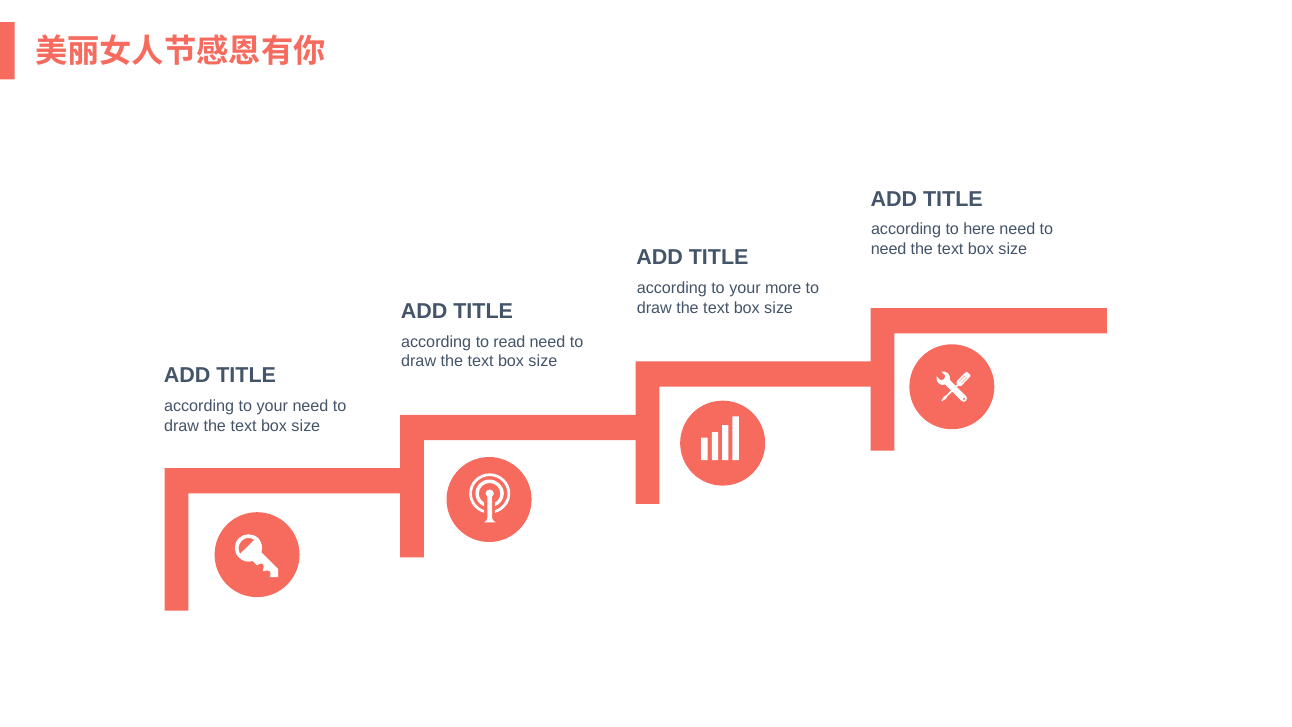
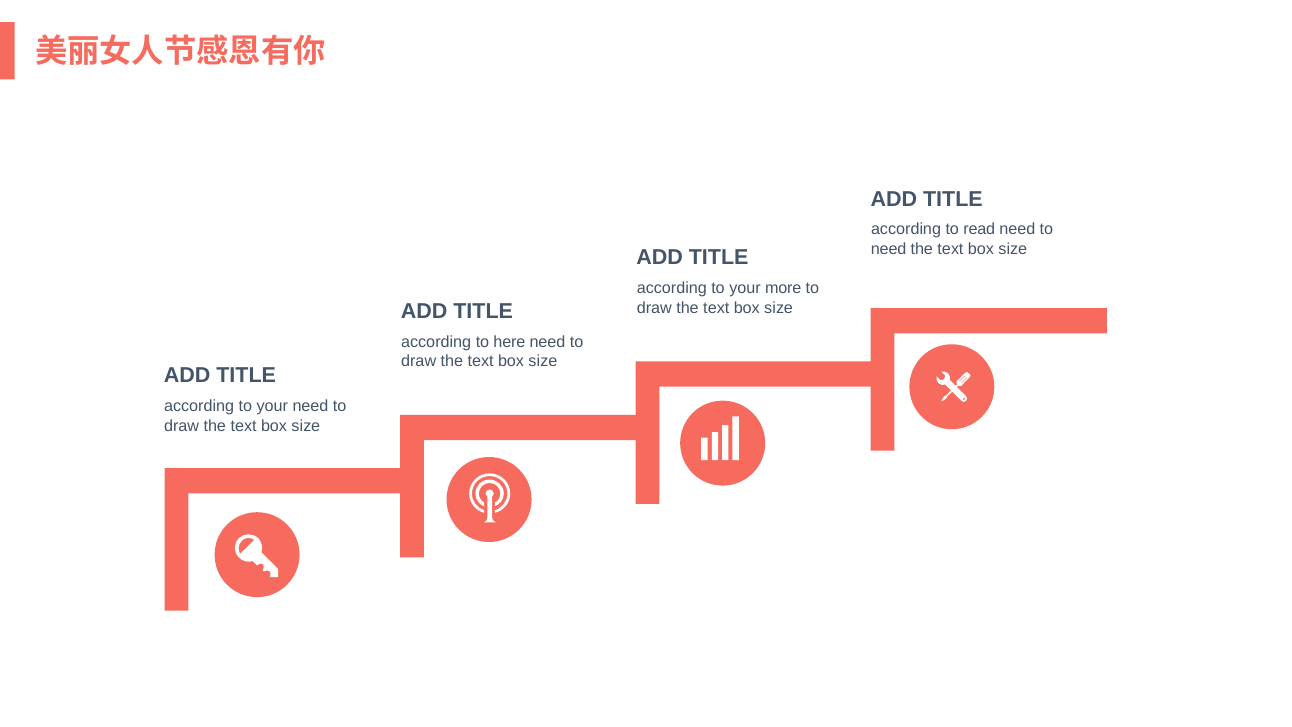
here: here -> read (979, 229)
read: read -> here (509, 342)
